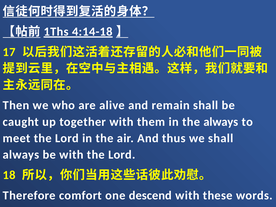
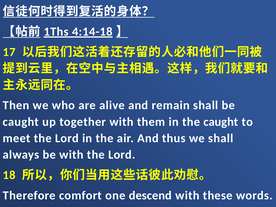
the always: always -> caught (221, 122)
